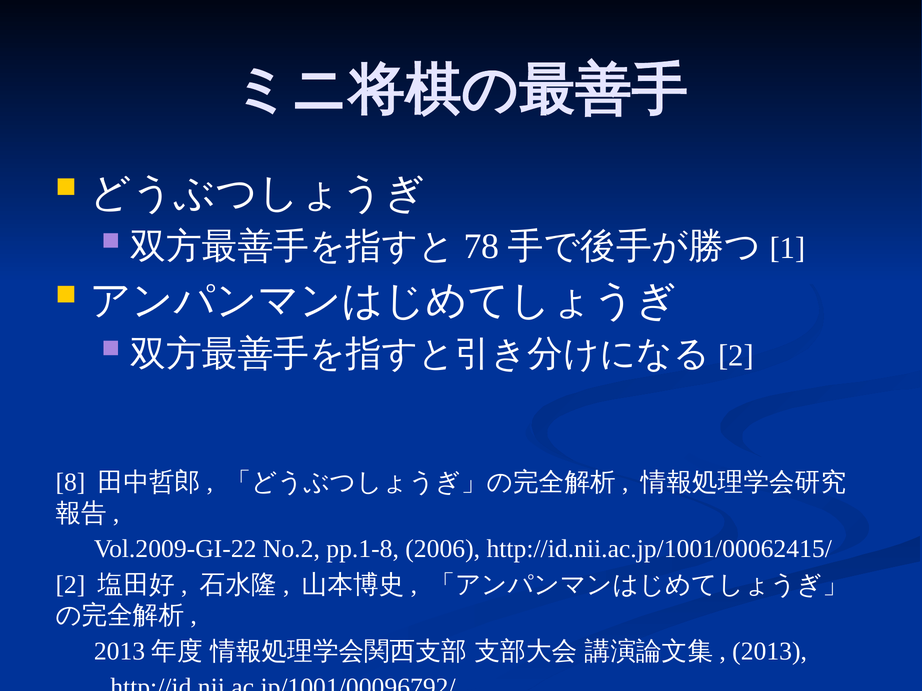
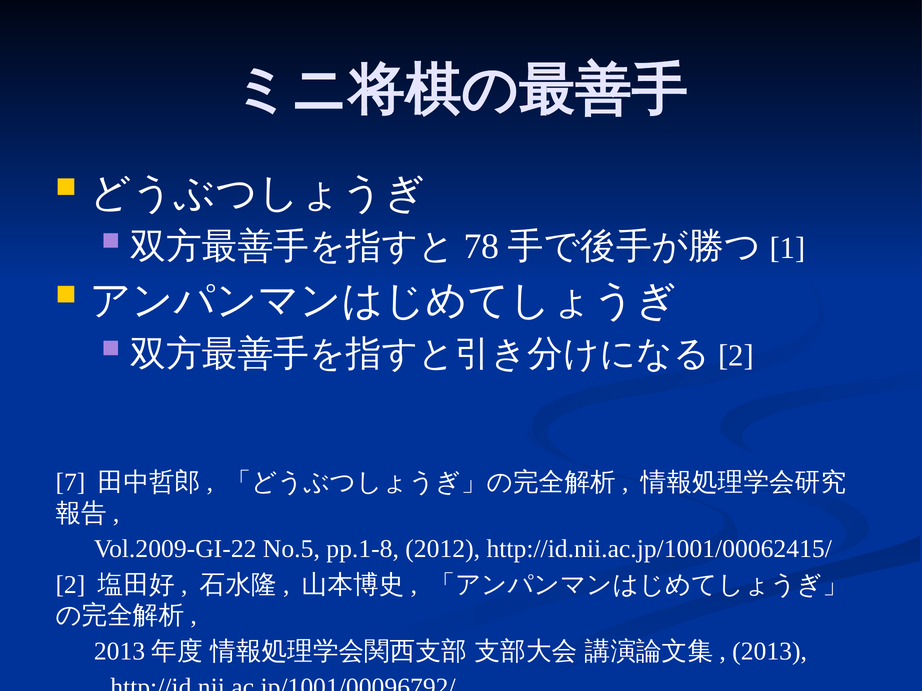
8: 8 -> 7 (70, 483)
No.2: No.2 -> No.5 (291, 549)
2006: 2006 -> 2012 (443, 549)
